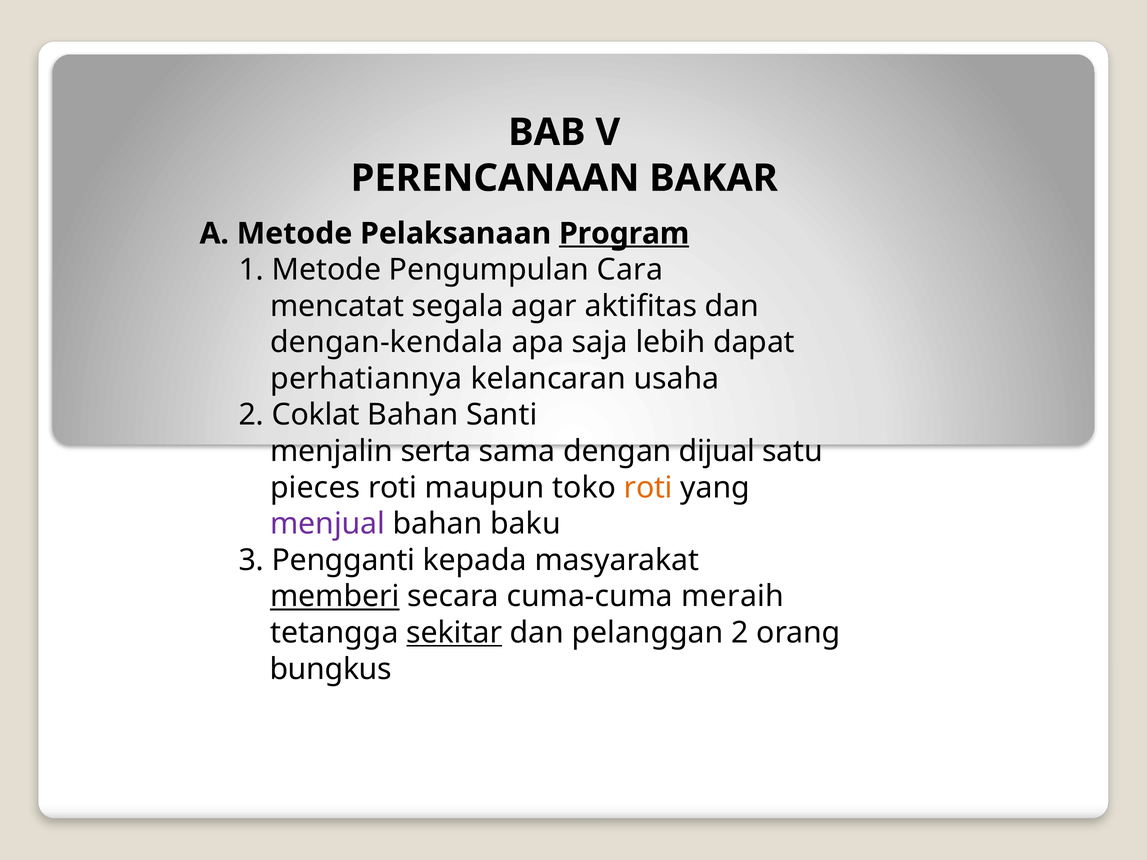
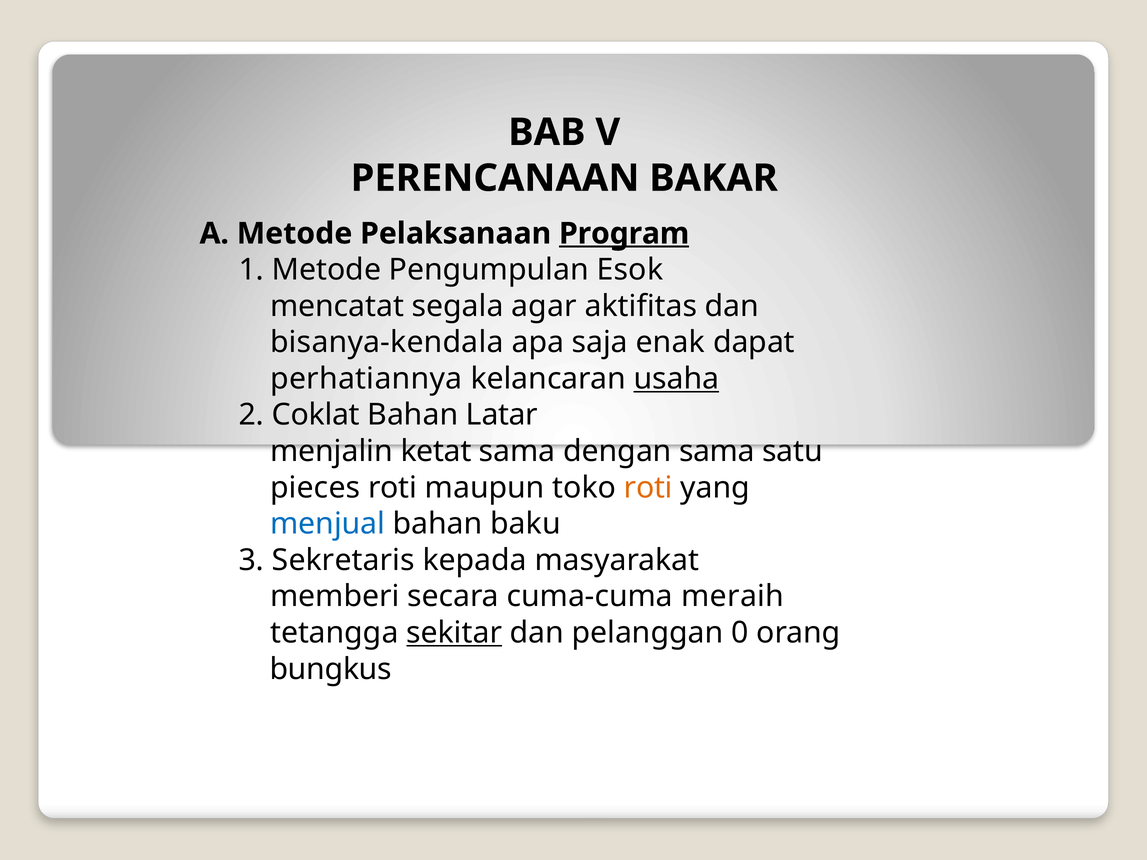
Cara: Cara -> Esok (630, 270)
dengan-kendala: dengan-kendala -> bisanya-kendala (387, 343)
lebih: lebih -> enak (670, 343)
usaha underline: none -> present (677, 379)
Santi: Santi -> Latar (502, 415)
serta: serta -> ketat (436, 451)
dengan dijual: dijual -> sama (717, 451)
menjual colour: purple -> blue (328, 524)
Pengganti: Pengganti -> Sekretaris (343, 560)
memberi underline: present -> none (335, 597)
pelanggan 2: 2 -> 0 (740, 633)
